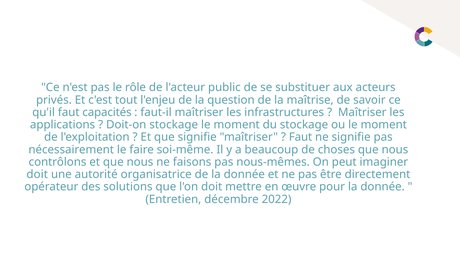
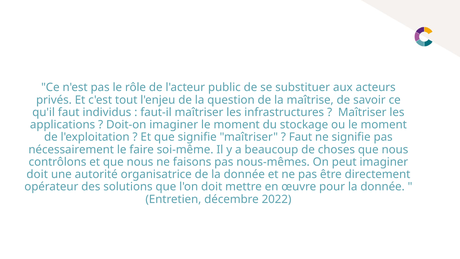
capacités: capacités -> individus (107, 112)
Doit-on stockage: stockage -> imaginer (174, 125)
